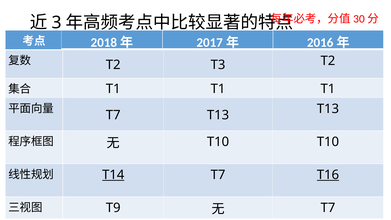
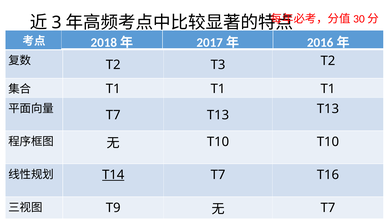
T16 underline: present -> none (328, 175)
